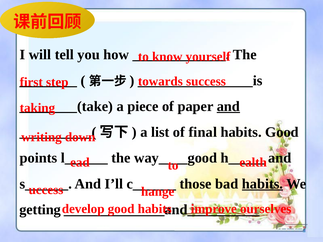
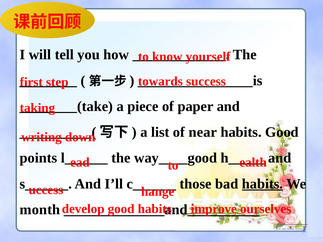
and underline: present -> none (228, 106)
final: final -> near (203, 132)
getting: getting -> month (40, 210)
